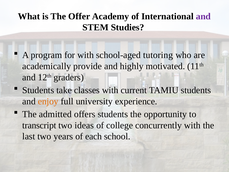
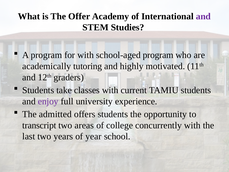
school-aged tutoring: tutoring -> program (158, 55)
provide: provide -> tutoring (88, 66)
enjoy colour: orange -> purple (48, 101)
ideas: ideas -> areas (84, 125)
each: each -> year (93, 136)
